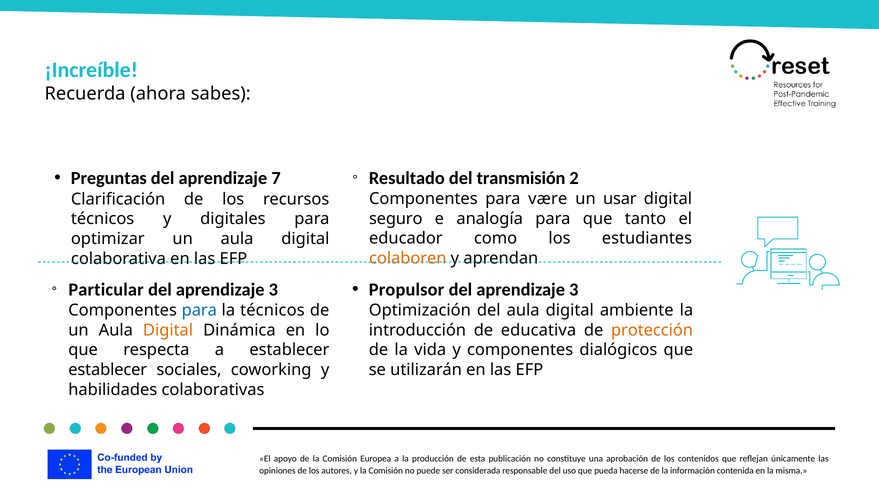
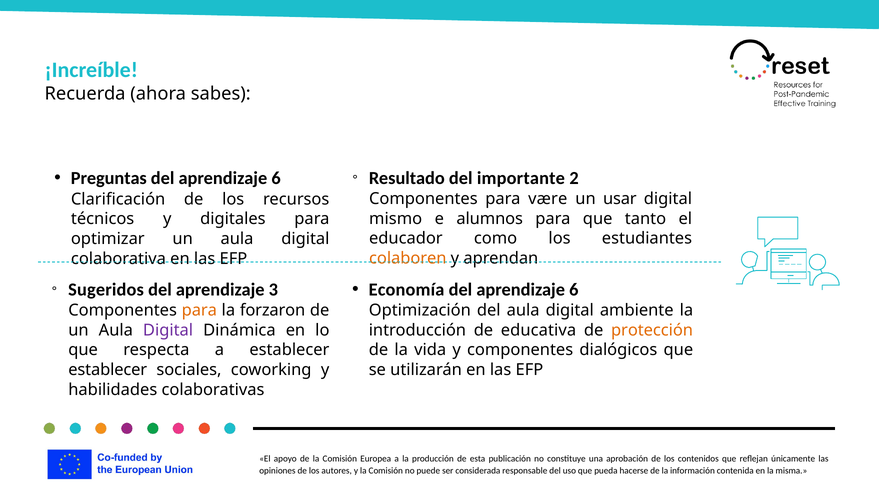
7: 7 -> 6 (276, 178)
transmisión: transmisión -> importante (521, 178)
seguro: seguro -> mismo (396, 218)
analogía: analogía -> alumnos (490, 218)
Propulsor: Propulsor -> Economía (407, 289)
3: 3 -> 6 (574, 289)
Particular: Particular -> Sugeridos (106, 289)
para colour: blue -> orange (199, 310)
la técnicos: técnicos -> forzaron (273, 310)
Digital colour: orange -> purple (168, 330)
